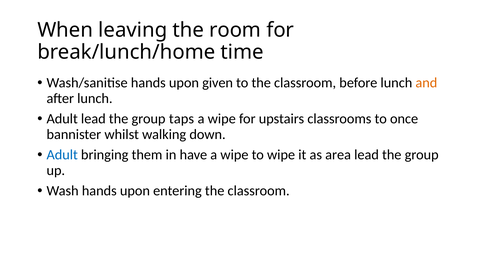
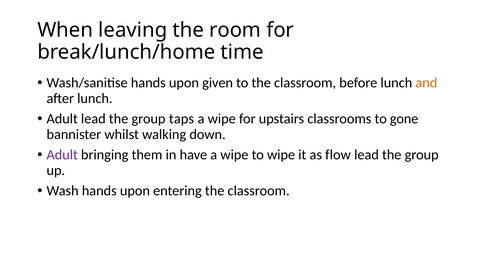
once: once -> gone (404, 119)
Adult colour: blue -> purple (62, 155)
area: area -> flow (338, 155)
